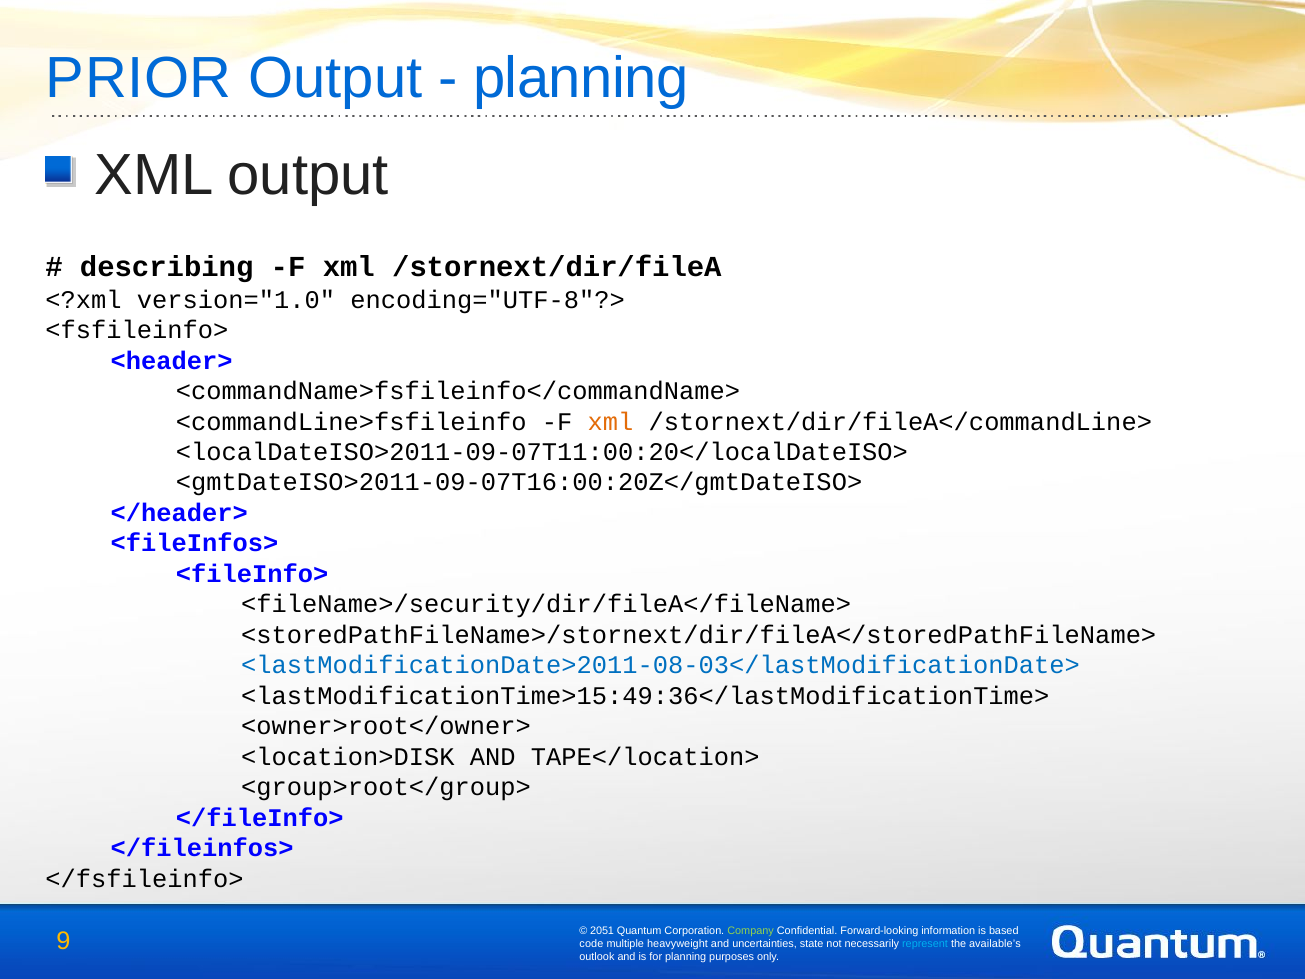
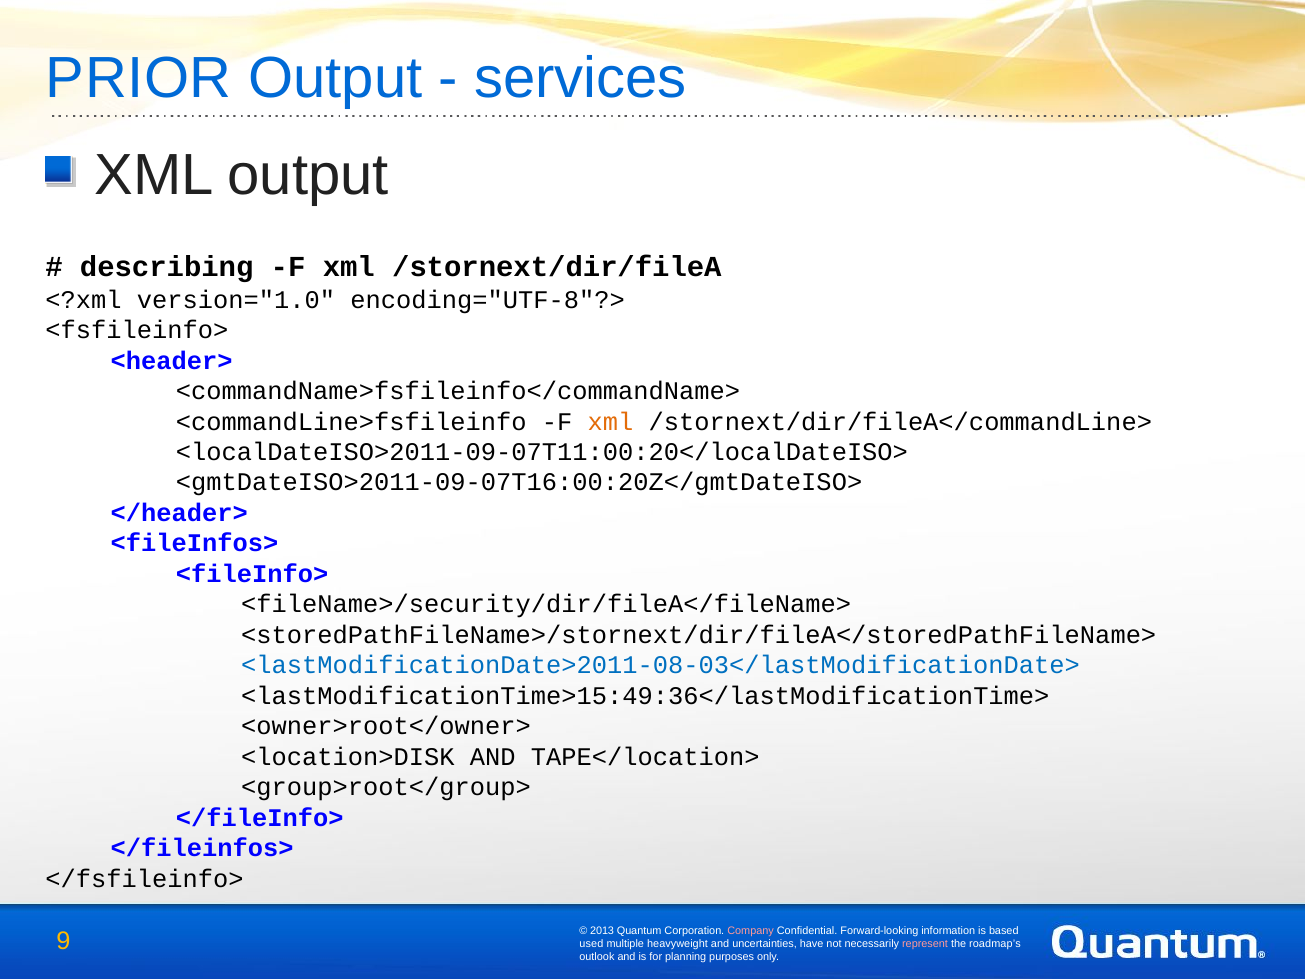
planning: planning -> services (581, 78)
2051: 2051 -> 2013 (602, 931)
Company colour: light green -> pink (751, 931)
code: code -> used (591, 944)
state: state -> have (812, 944)
represent colour: light blue -> pink (925, 944)
available’s: available’s -> roadmap’s (995, 944)
